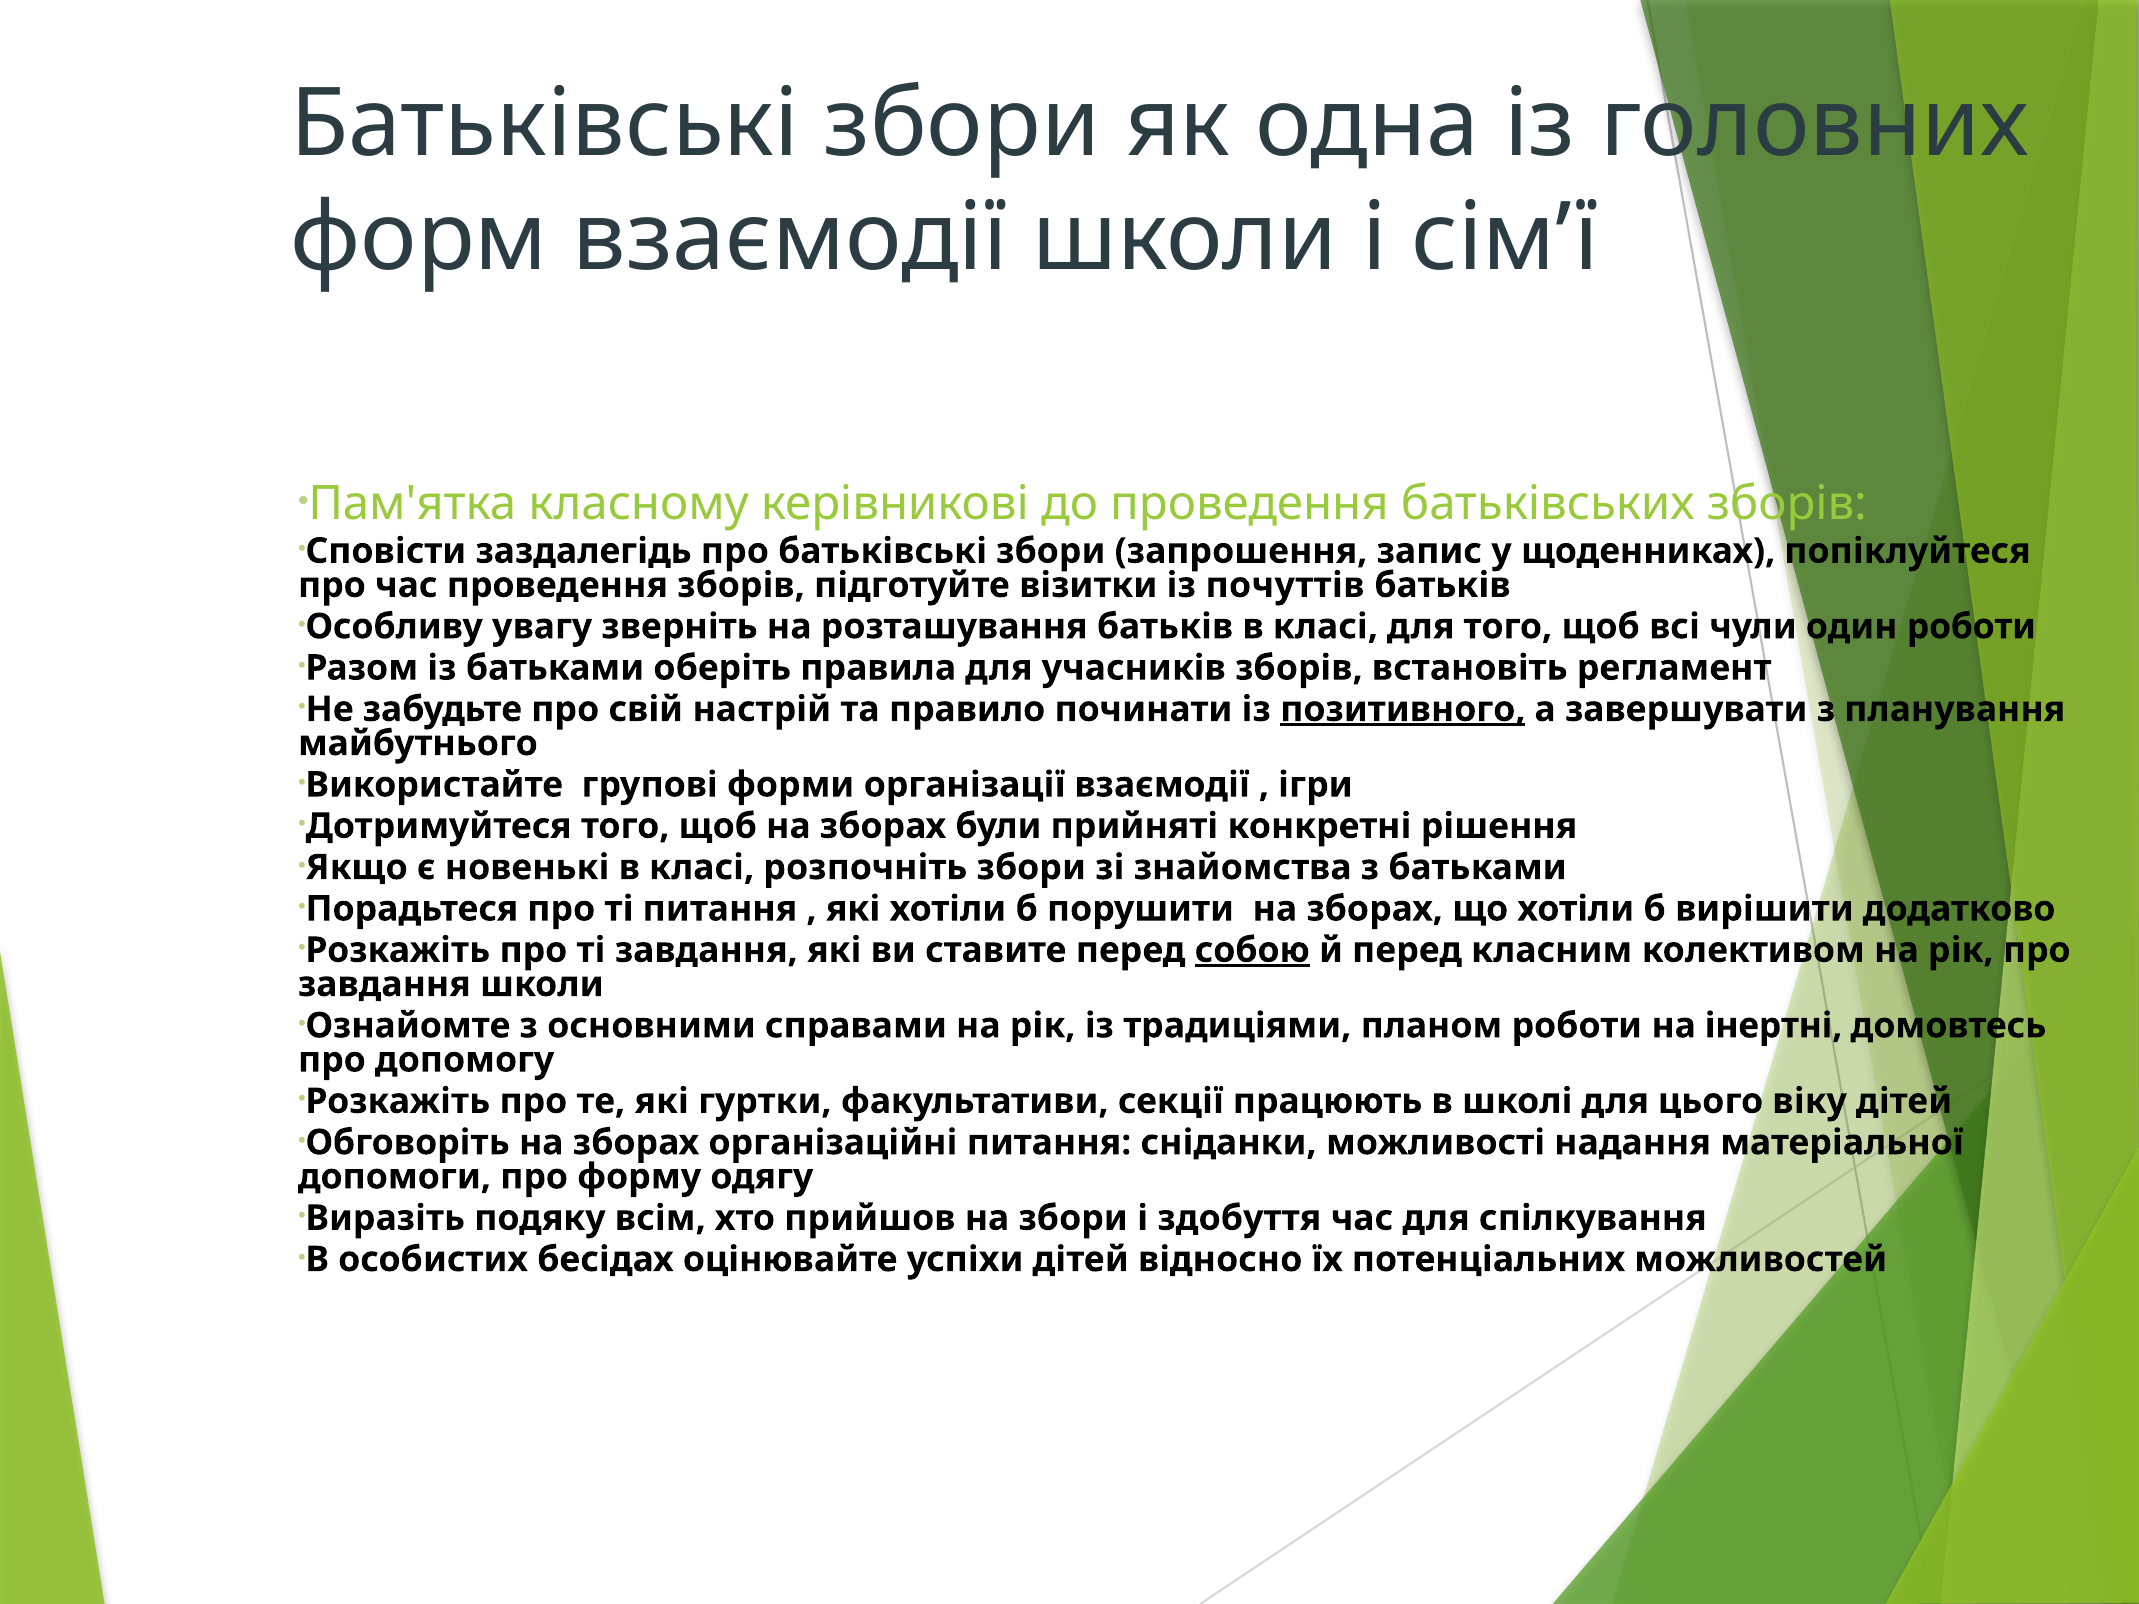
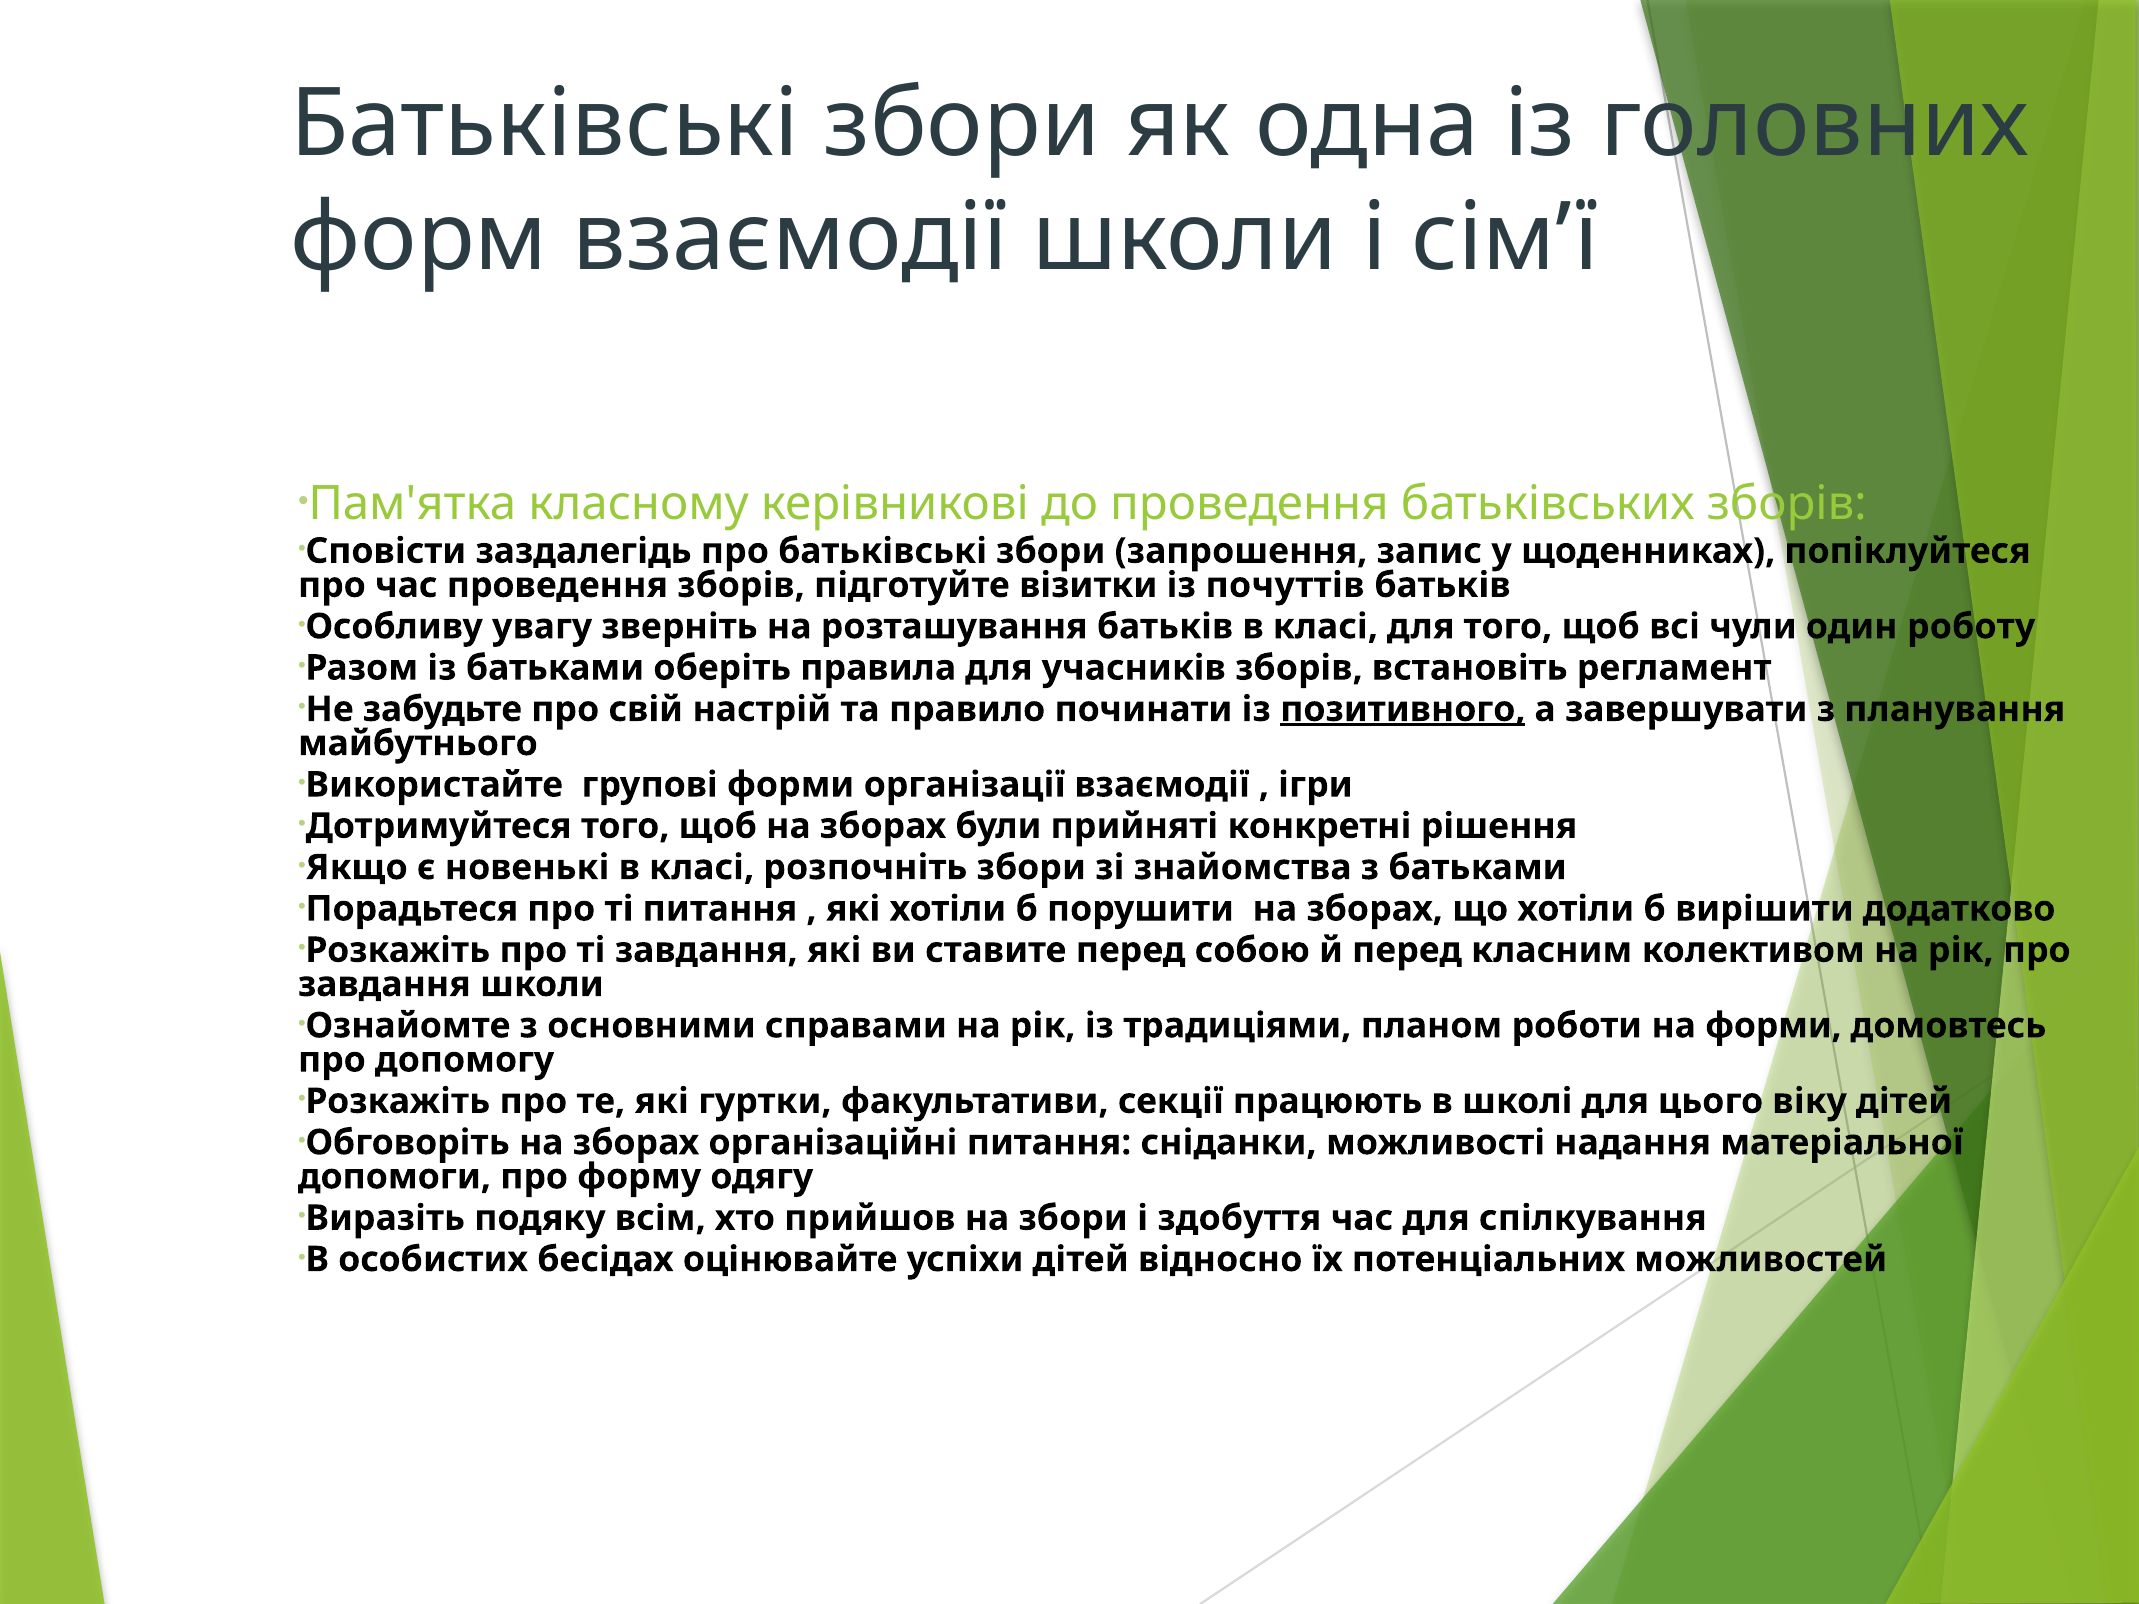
один роботи: роботи -> роботу (1971, 627)
собою underline: present -> none (1252, 950)
на інертні: інертні -> форми (1773, 1026)
